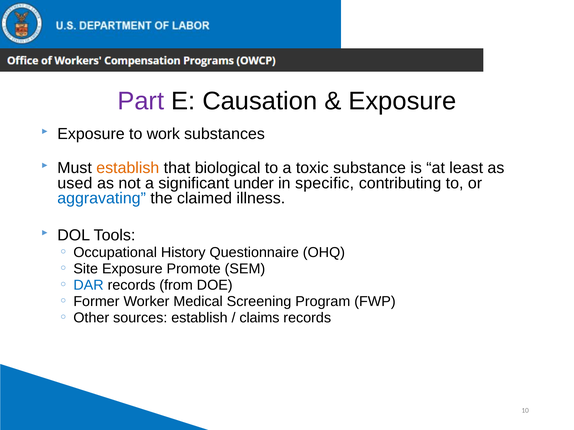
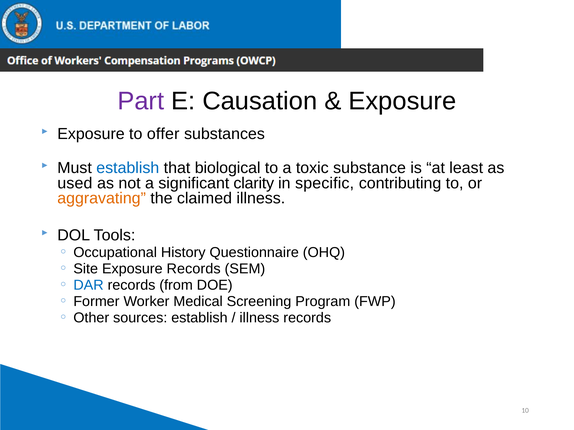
work: work -> offer (163, 134)
establish colour: orange -> blue (128, 168)
under: under -> clarity (254, 183)
aggravating colour: blue -> orange (102, 199)
Exposure Promote: Promote -> Records (194, 269)
claims: claims -> illness (259, 318)
